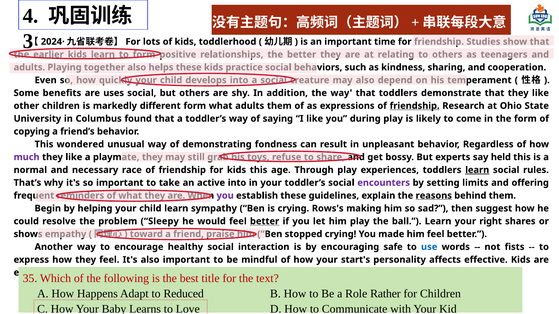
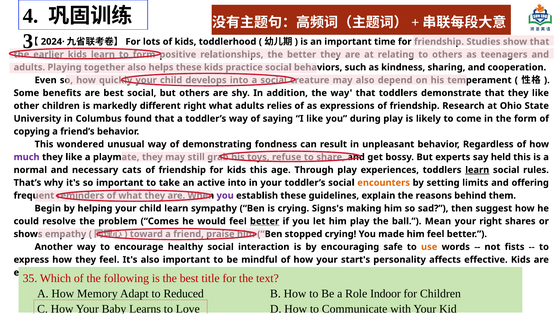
are uses: uses -> best (114, 93)
different form: form -> right (195, 106)
adults them: them -> relies (279, 106)
friendship underline: present -> none (415, 106)
race: race -> cats (132, 170)
encounters colour: purple -> orange (384, 183)
reasons underline: present -> none (434, 196)
Rows's: Rows's -> Signs's (328, 209)
problem Sleepy: Sleepy -> Comes (160, 222)
ball Learn: Learn -> Mean (438, 222)
use colour: blue -> orange (429, 247)
Happens: Happens -> Memory (97, 294)
Rather: Rather -> Indoor (385, 294)
